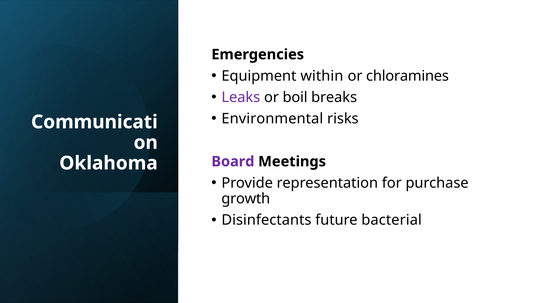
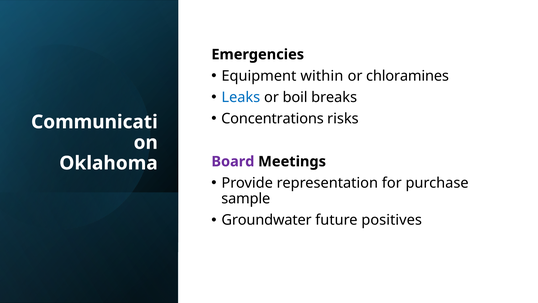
Leaks colour: purple -> blue (241, 97)
Environmental: Environmental -> Concentrations (272, 119)
growth: growth -> sample (246, 198)
Disinfectants: Disinfectants -> Groundwater (267, 220)
bacterial: bacterial -> positives (392, 220)
